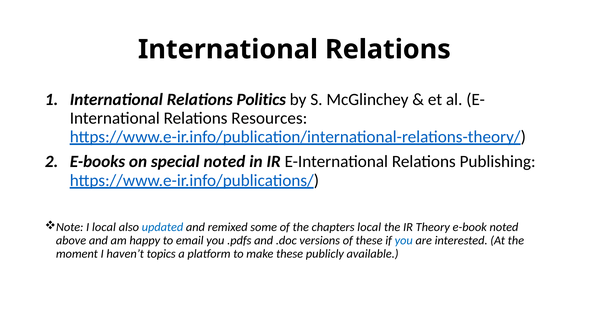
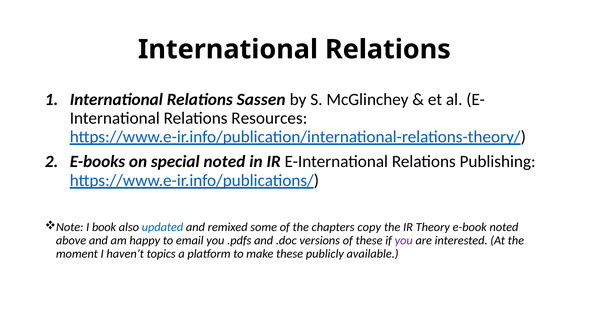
Politics: Politics -> Sassen (261, 100)
I local: local -> book (104, 227)
chapters local: local -> copy (369, 227)
you colour: blue -> purple (404, 241)
